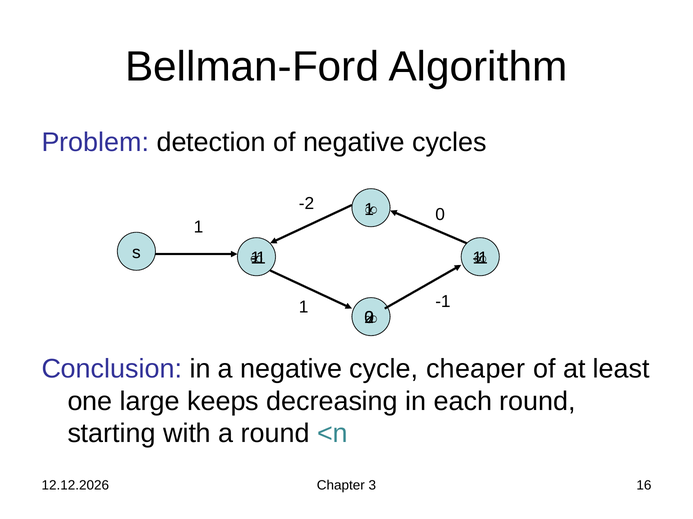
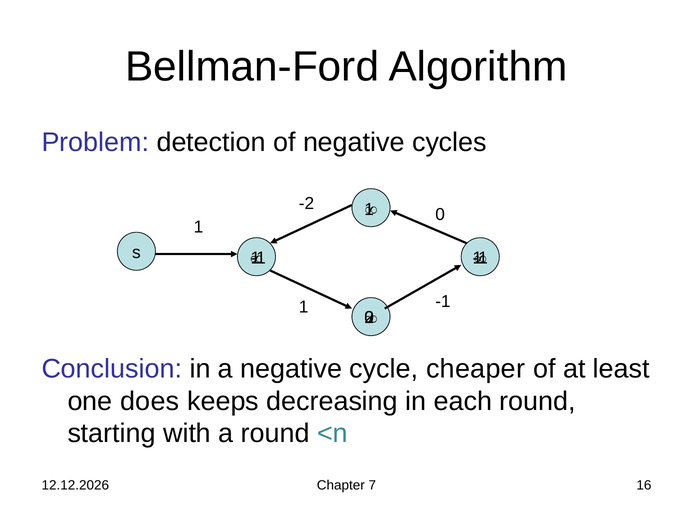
large: large -> does (150, 402)
3: 3 -> 7 (372, 486)
